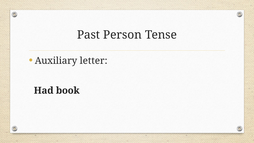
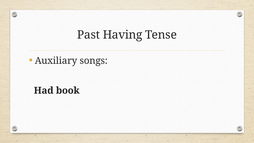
Person: Person -> Having (123, 35)
letter: letter -> songs (94, 61)
